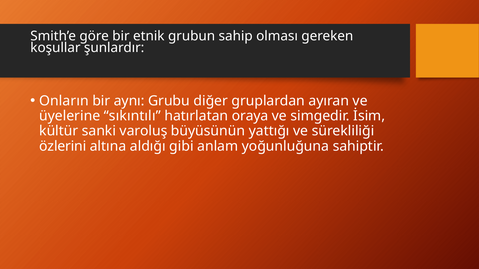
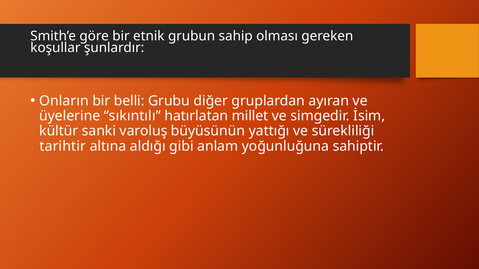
aynı: aynı -> belli (129, 101)
oraya: oraya -> millet (250, 116)
özlerini: özlerini -> tarihtir (63, 146)
